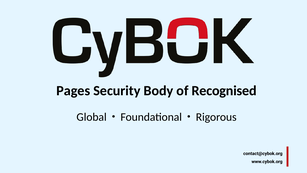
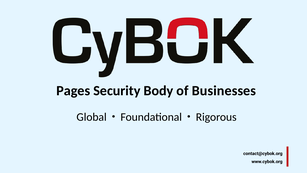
Recognised: Recognised -> Businesses (224, 91)
